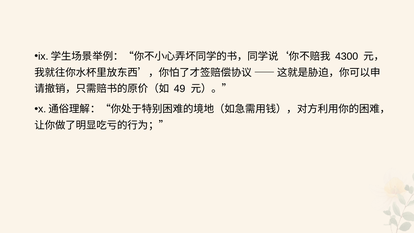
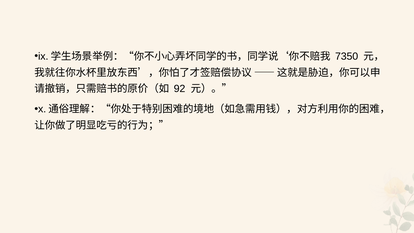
4300: 4300 -> 7350 (347, 56)
49: 49 -> 92 (180, 89)
